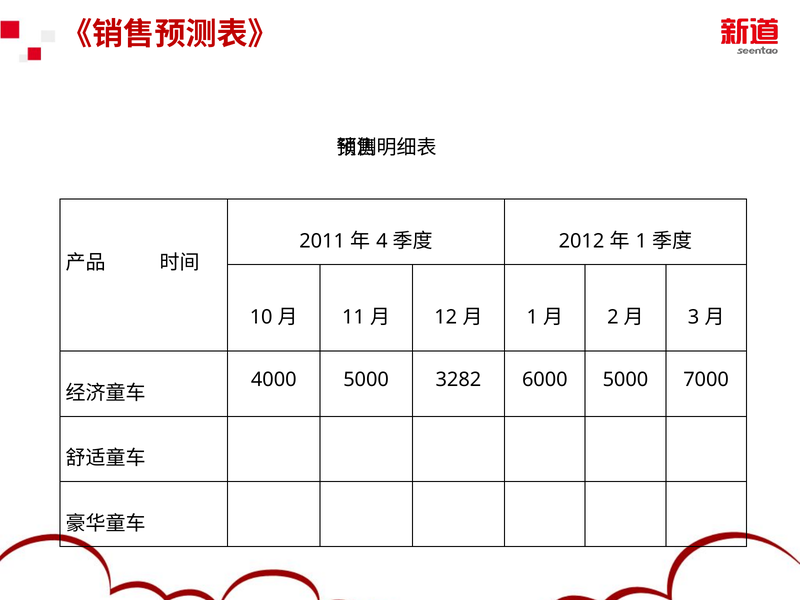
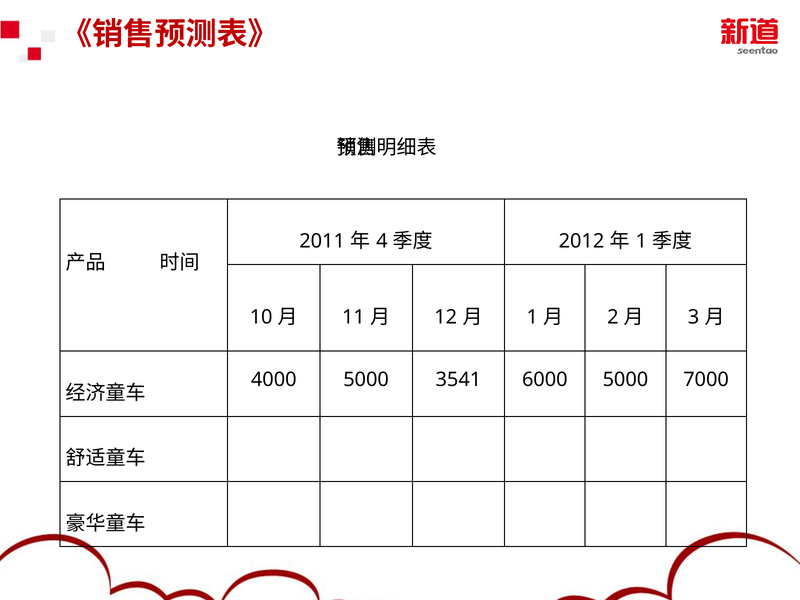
3282: 3282 -> 3541 (458, 380)
